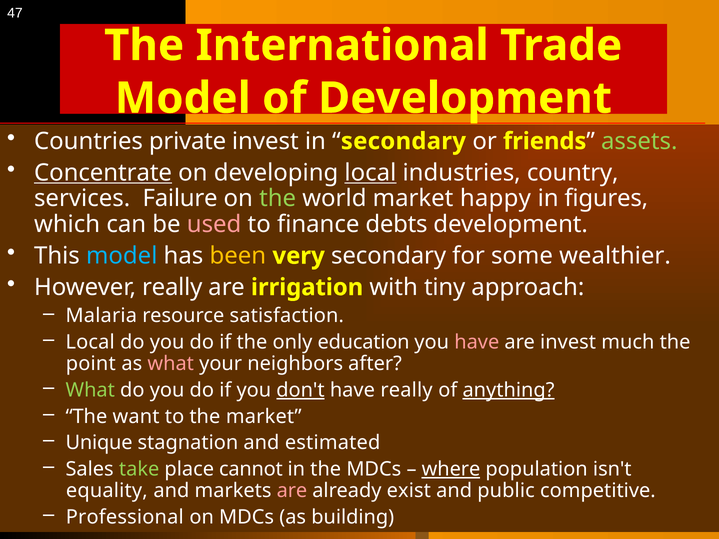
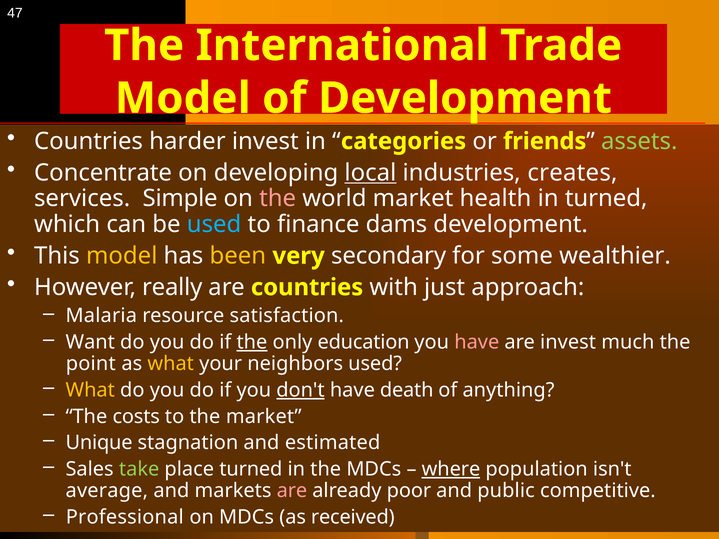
private: private -> harder (187, 141)
secondary: secondary -> categories (404, 141)
Concentrate underline: present -> none (103, 173)
country: country -> creates (572, 173)
Failure: Failure -> Simple (180, 199)
the colour: light green -> pink (278, 199)
happy: happy -> health (495, 199)
in figures: figures -> turned (606, 199)
used colour: pink -> light blue (214, 225)
debts: debts -> dams (396, 225)
model colour: light blue -> yellow (122, 256)
are irrigation: irrigation -> countries (307, 287)
tiny: tiny -> just (445, 287)
Local: Local -> Want (90, 342)
the underline: none -> present (252, 342)
what colour: pink -> yellow (171, 364)
neighbors after: after -> used (375, 364)
What colour: light green -> yellow (90, 390)
have really: really -> death (407, 390)
anything underline: present -> none (508, 390)
want: want -> costs (136, 417)
place cannot: cannot -> turned (251, 469)
equality: equality -> average (107, 491)
exist: exist -> poor (409, 491)
building: building -> received (353, 517)
